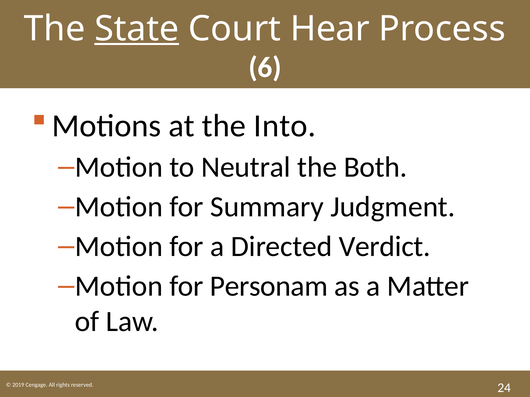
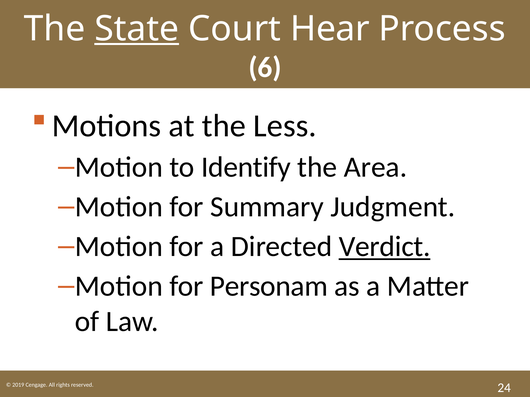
Into: Into -> Less (285, 126)
Neutral: Neutral -> Identify (246, 167)
Both: Both -> Area (376, 167)
Verdict underline: none -> present (385, 247)
